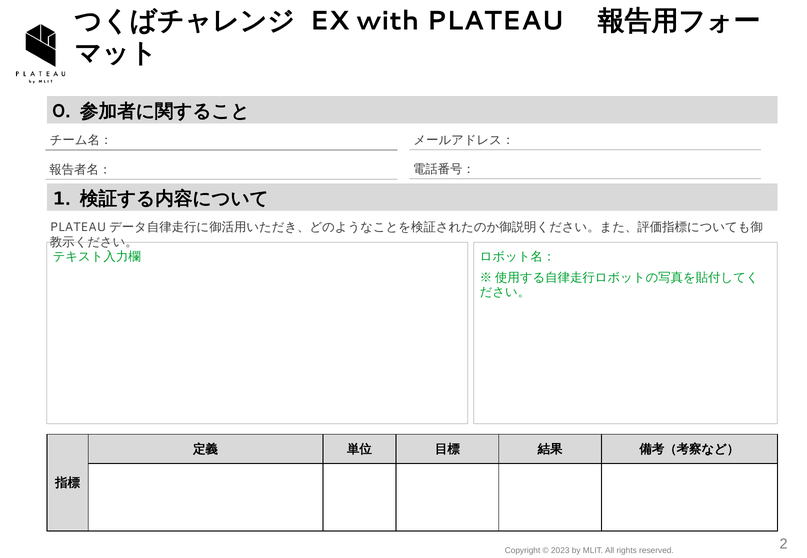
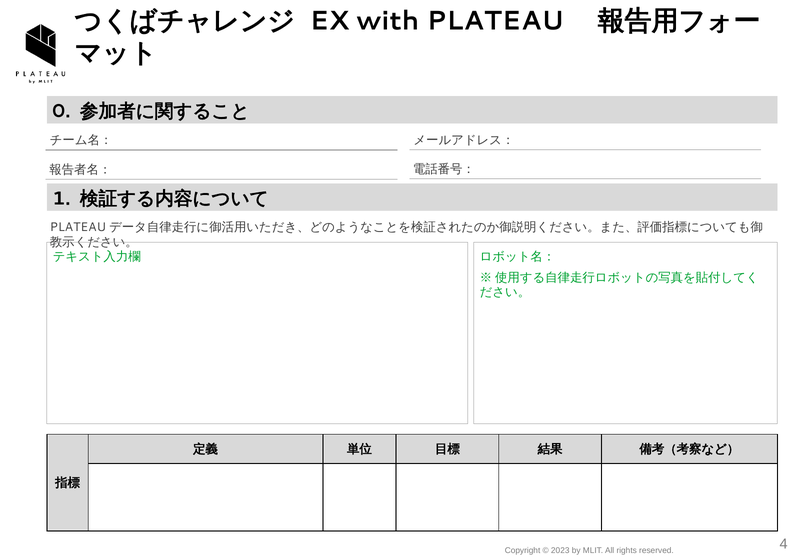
2: 2 -> 4 (784, 545)
